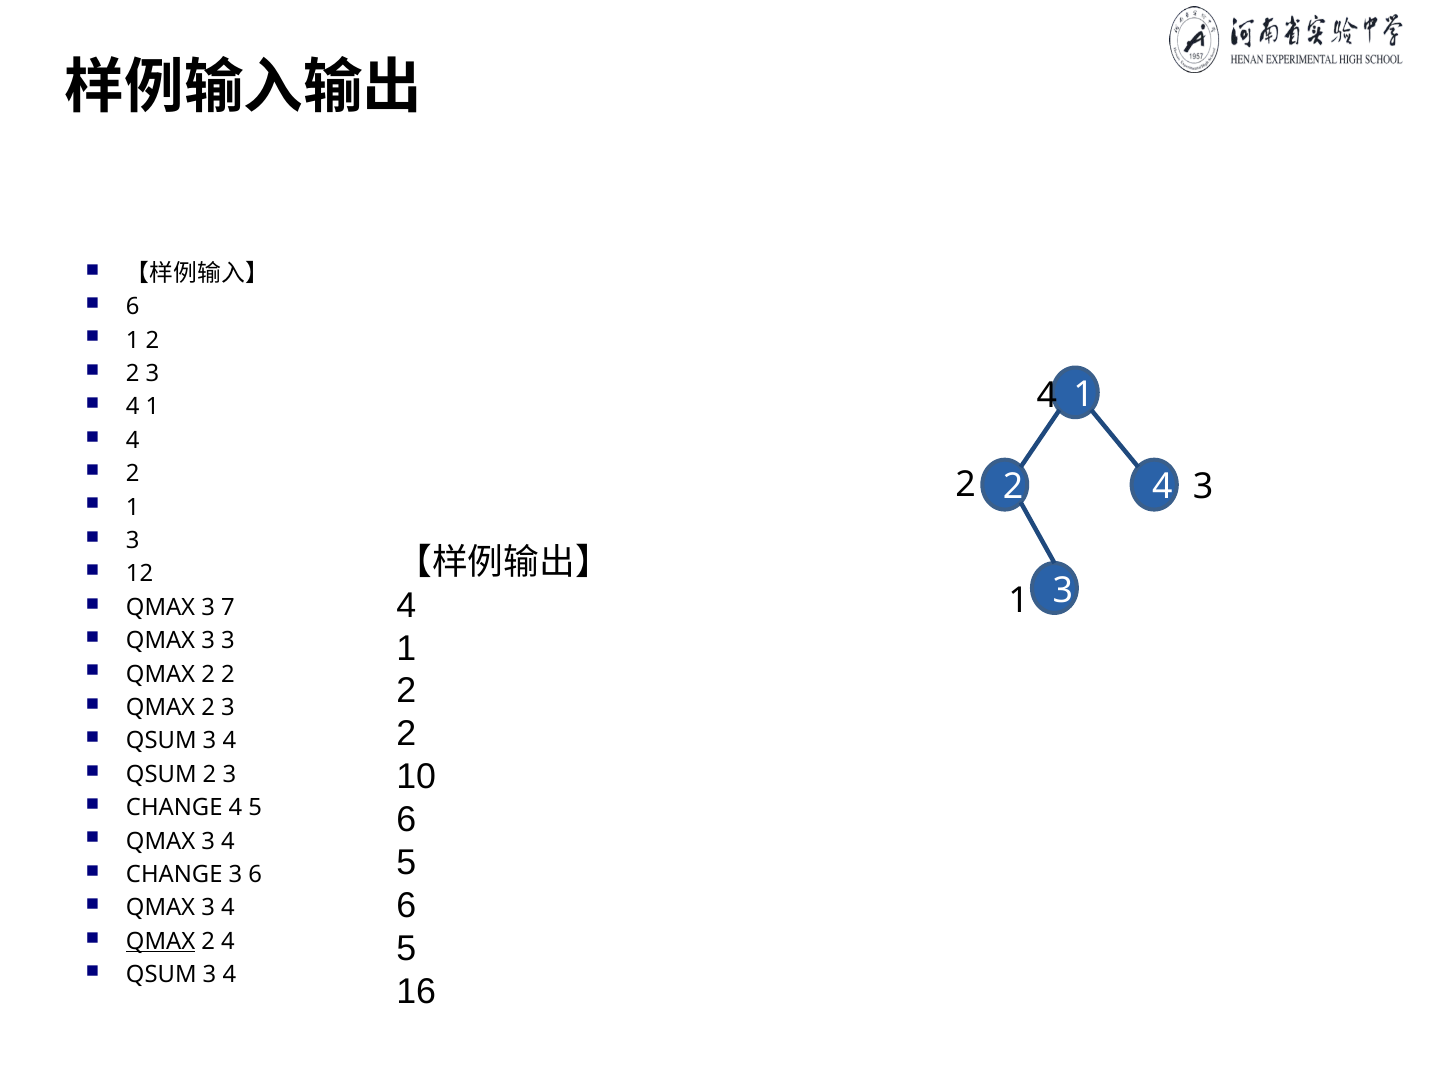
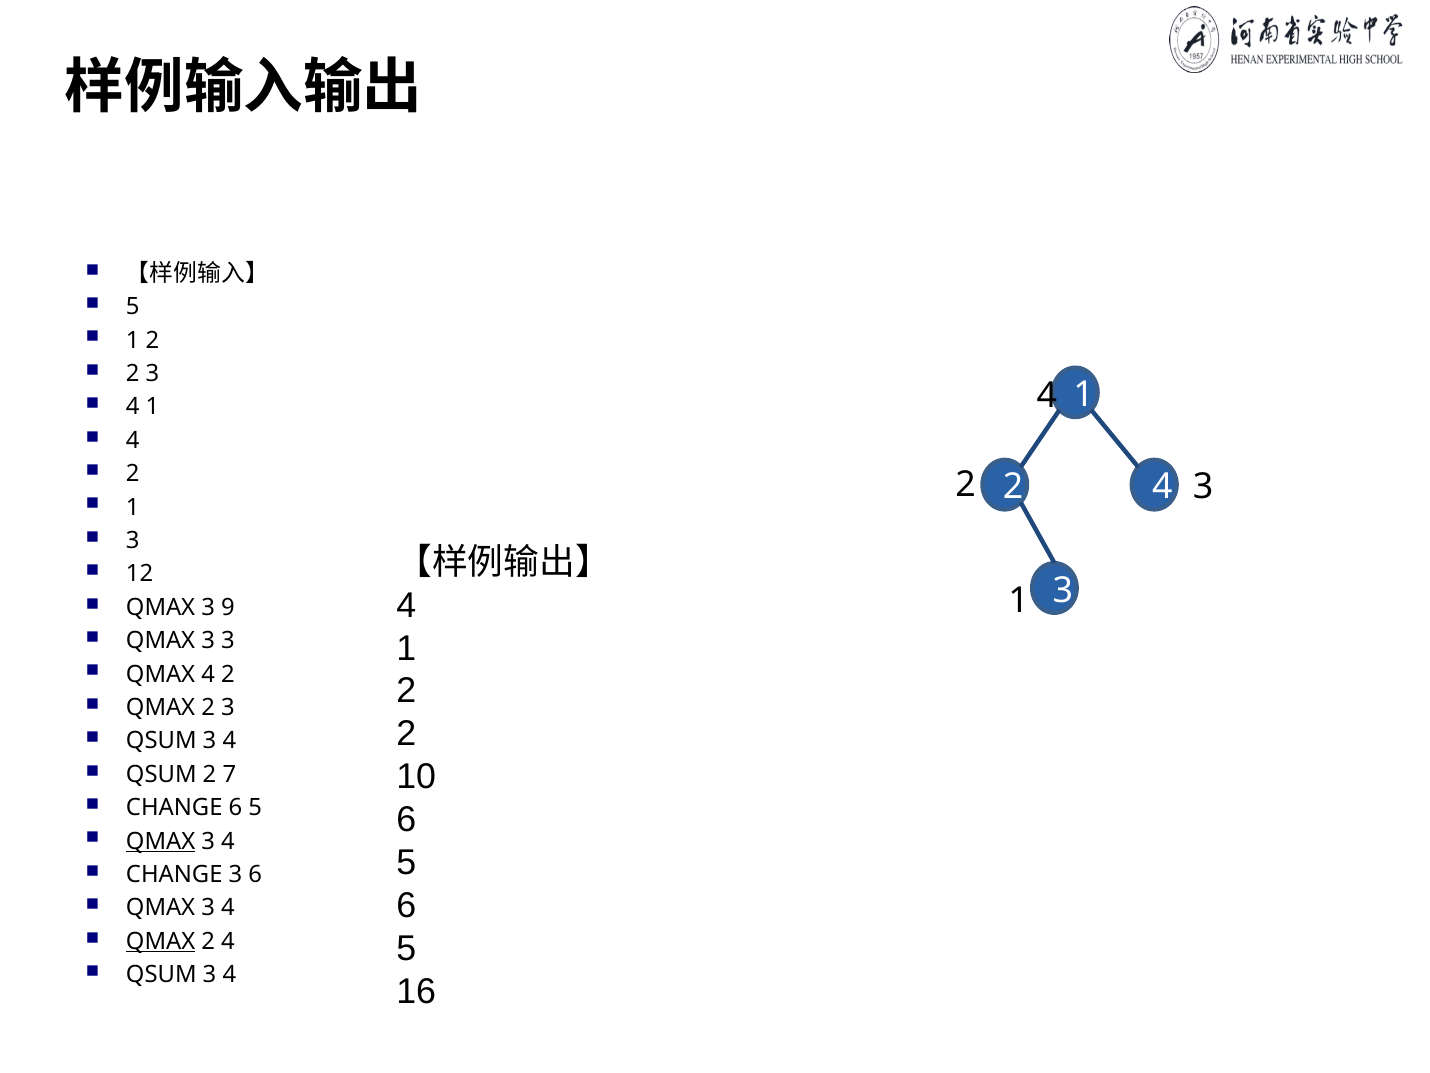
6: 6 -> 5 (133, 307)
7: 7 -> 9 (228, 607)
2: 2 -> 4 (208, 674)
QSUM 2 3: 3 -> 7 (229, 774)
CHANGE 4: 4 -> 6 (235, 808)
QMAX underline: none -> present (161, 841)
